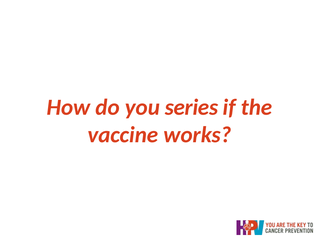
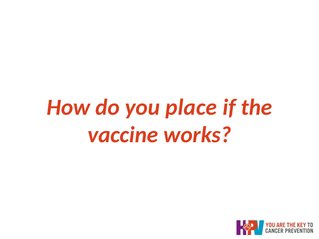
series: series -> place (191, 107)
